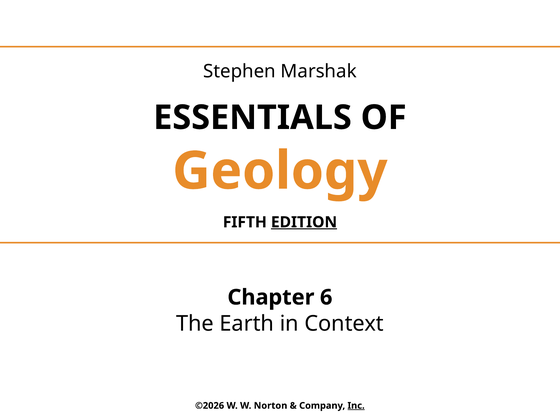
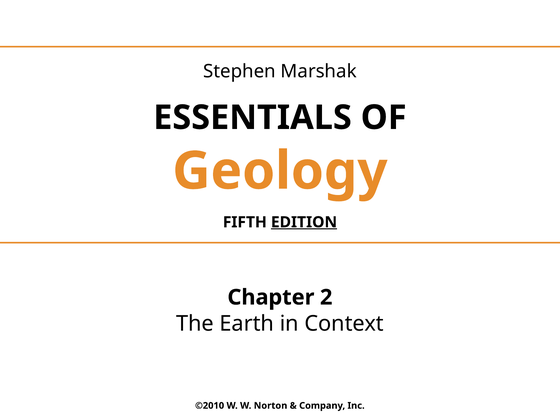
6: 6 -> 2 (326, 297)
©2026: ©2026 -> ©2010 (210, 406)
Inc underline: present -> none (356, 406)
